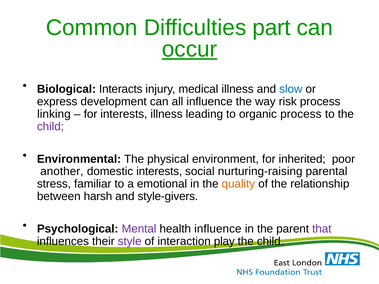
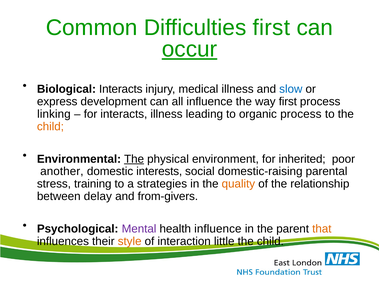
Difficulties part: part -> first (271, 28)
way risk: risk -> first (288, 102)
for interests: interests -> interacts (124, 114)
child colour: purple -> orange (50, 127)
The underline: none -> present (134, 159)
nurturing-raising: nurturing-raising -> domestic-raising (260, 172)
familiar: familiar -> training (93, 184)
emotional: emotional -> strategies (162, 184)
harsh: harsh -> delay (98, 197)
style-givers: style-givers -> from-givers (168, 197)
that colour: purple -> orange (322, 229)
style colour: purple -> orange (130, 242)
play: play -> little (224, 242)
